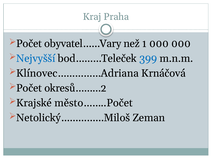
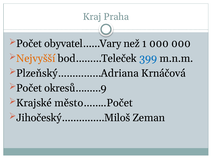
Nejvyšší colour: blue -> orange (36, 58)
Klínovec……………Adriana: Klínovec……………Adriana -> Plzeňský……………Adriana (77, 73)
okresů………2: okresů………2 -> okresů………9 (75, 88)
Netolický……………Miloš: Netolický……………Miloš -> Jihočeský……………Miloš (73, 118)
